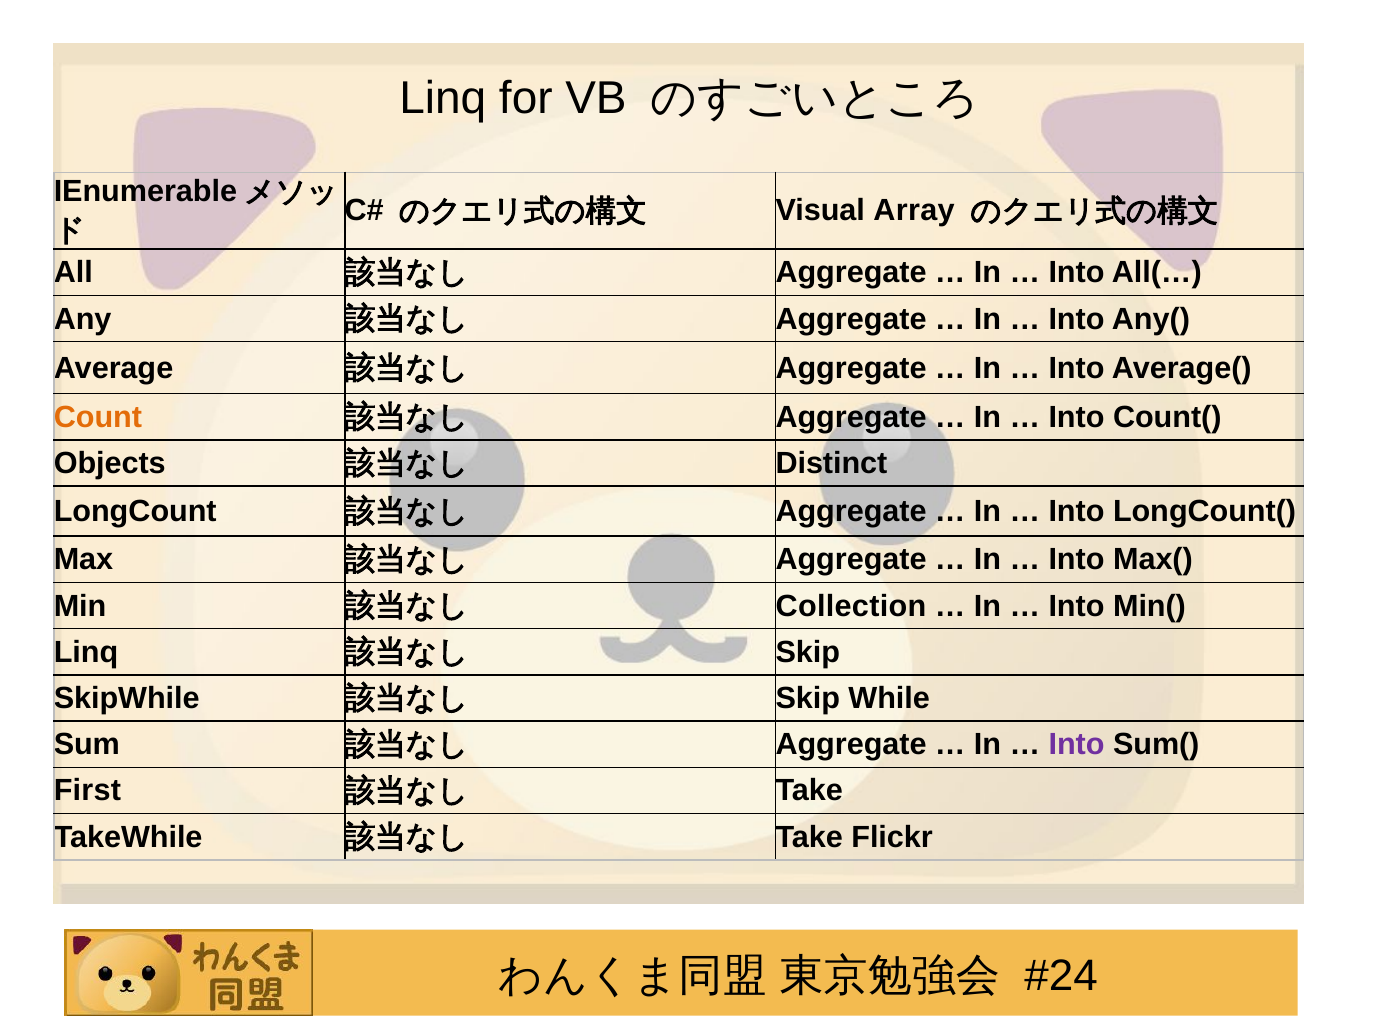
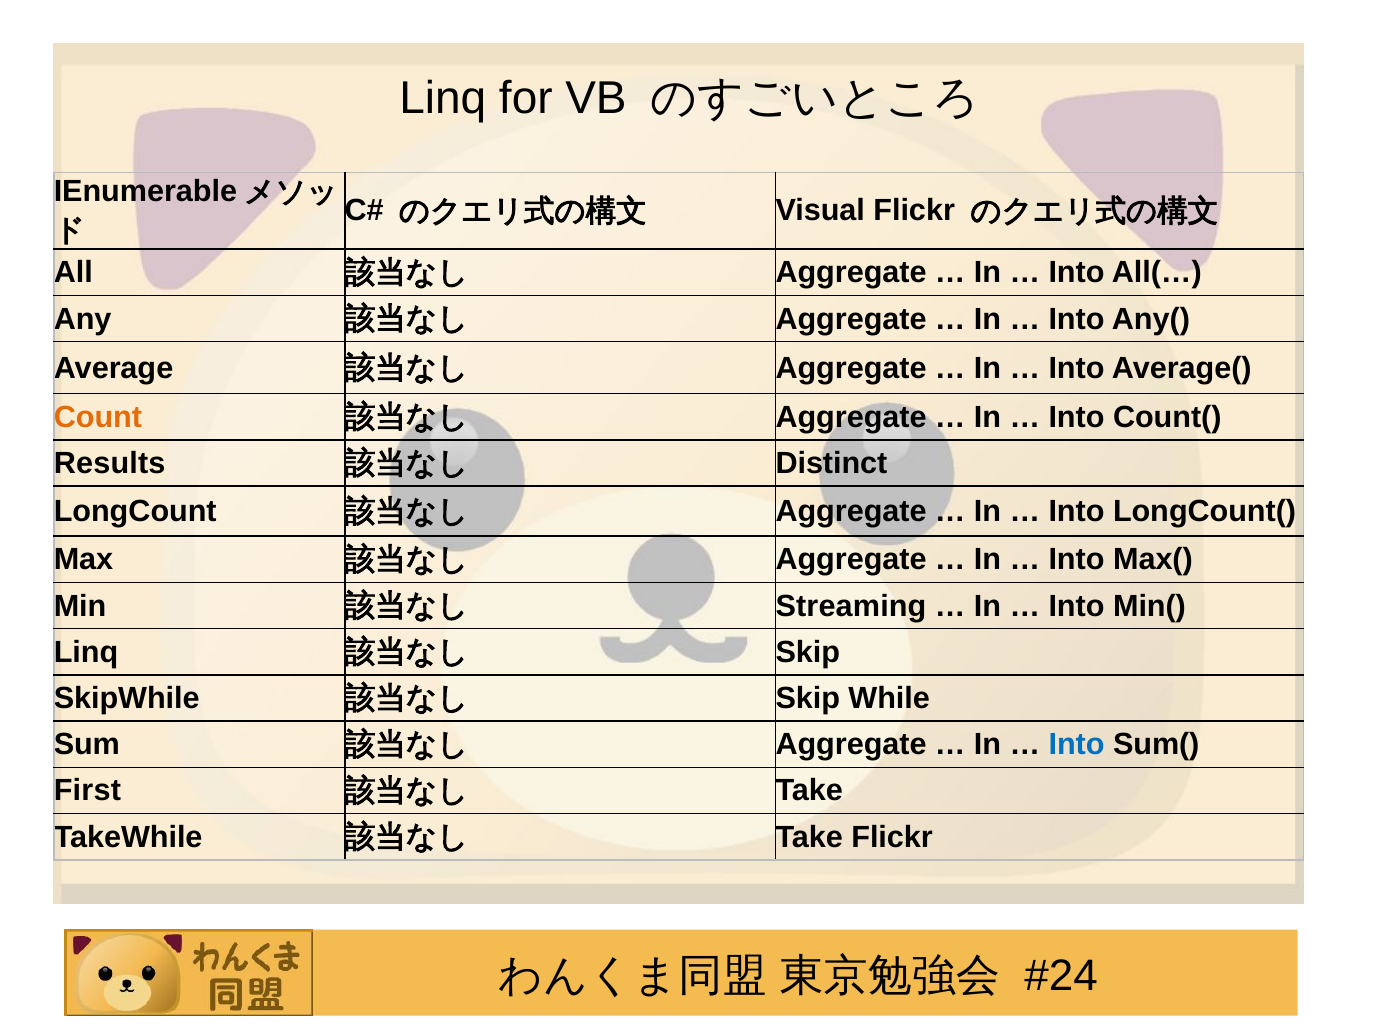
Visual Array: Array -> Flickr (914, 211)
Objects: Objects -> Results (110, 463)
Collection: Collection -> Streaming (851, 606)
Into colour: purple -> blue (1077, 745)
